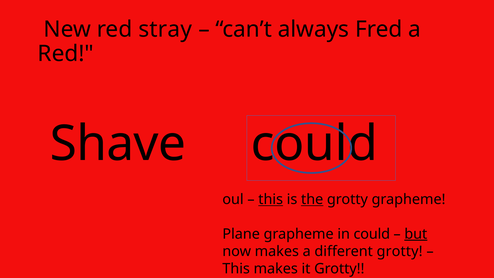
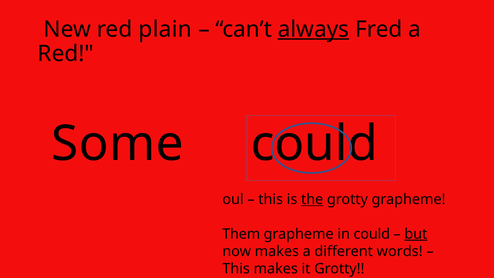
stray: stray -> plain (165, 29)
always underline: none -> present (313, 29)
Shave: Shave -> Some (117, 144)
this underline: present -> none (271, 199)
Plane: Plane -> Them (241, 234)
different grotty: grotty -> words (400, 251)
